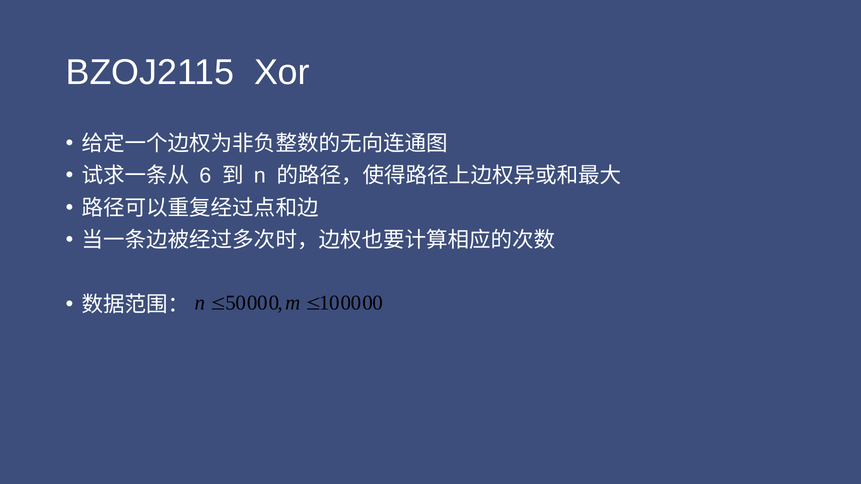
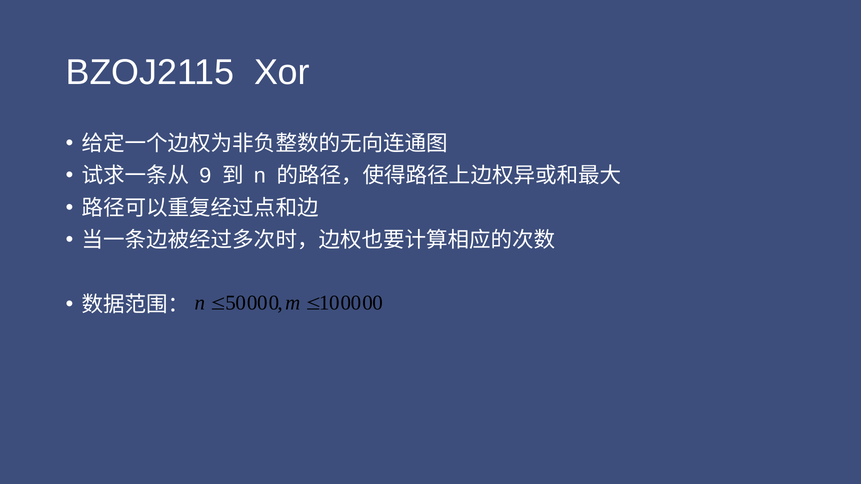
6: 6 -> 9 (205, 176)
